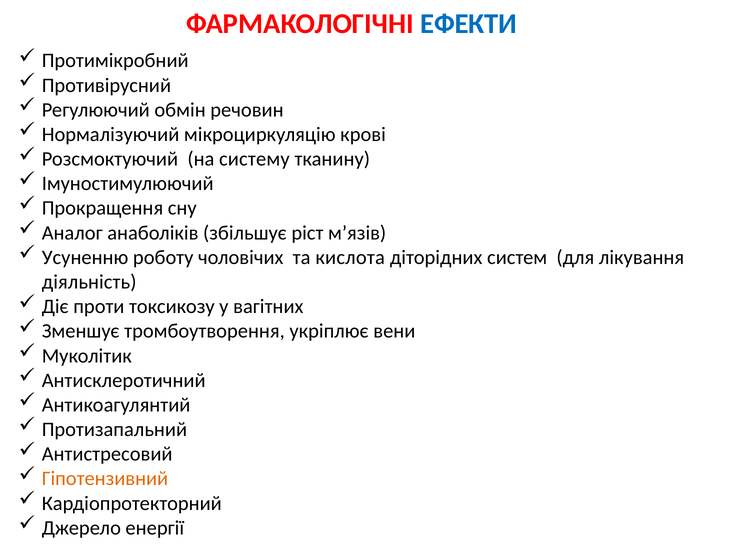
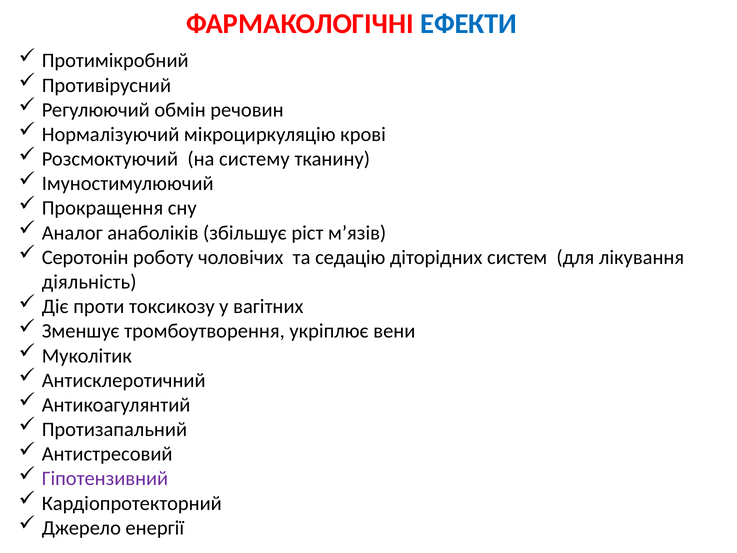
Усуненню: Усуненню -> Серотонін (85, 257)
кислота: кислота -> седацію (350, 257)
Гіпотензивний colour: orange -> purple (105, 478)
